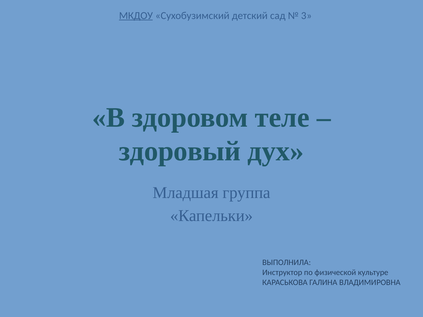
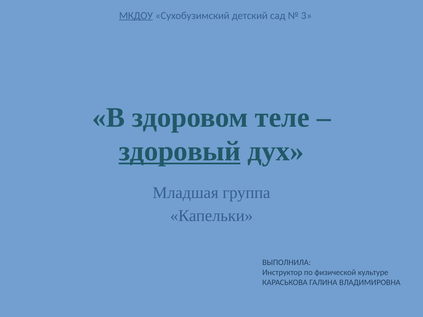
здоровый underline: none -> present (180, 151)
